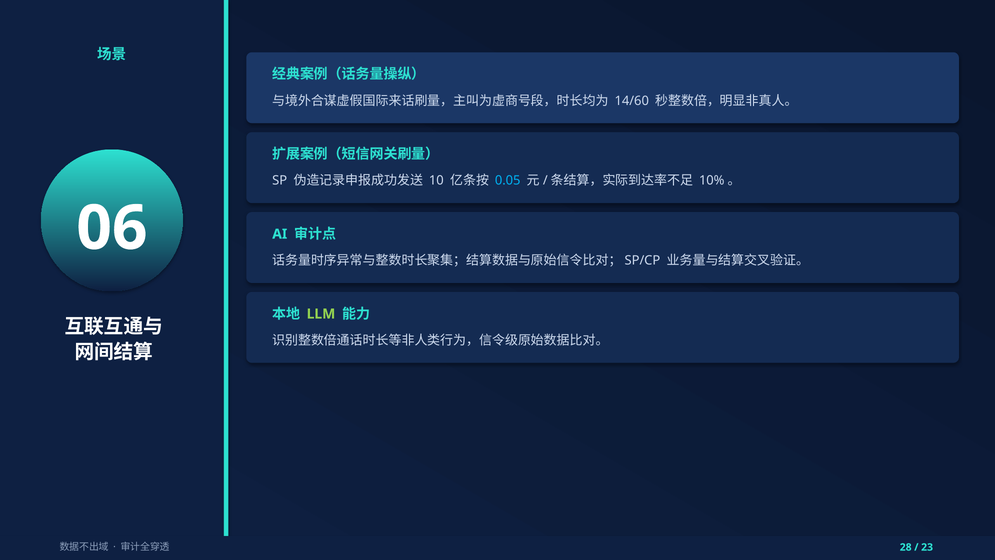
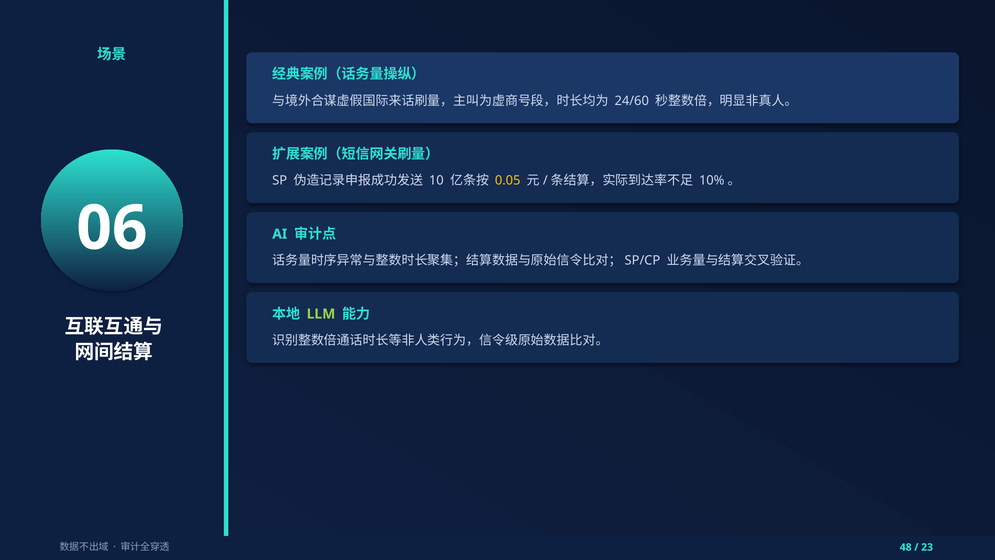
14/60: 14/60 -> 24/60 (632, 101)
0.05 colour: light blue -> yellow (508, 181)
28: 28 -> 48 (906, 547)
